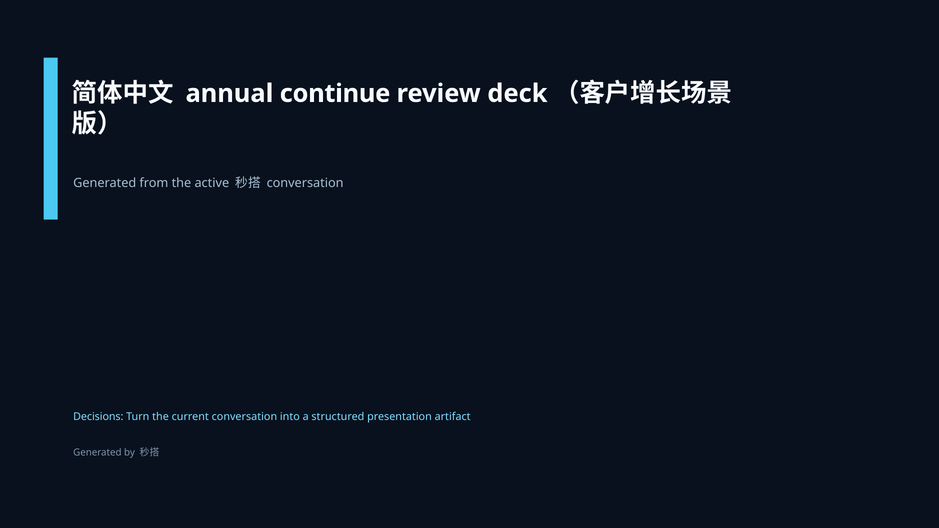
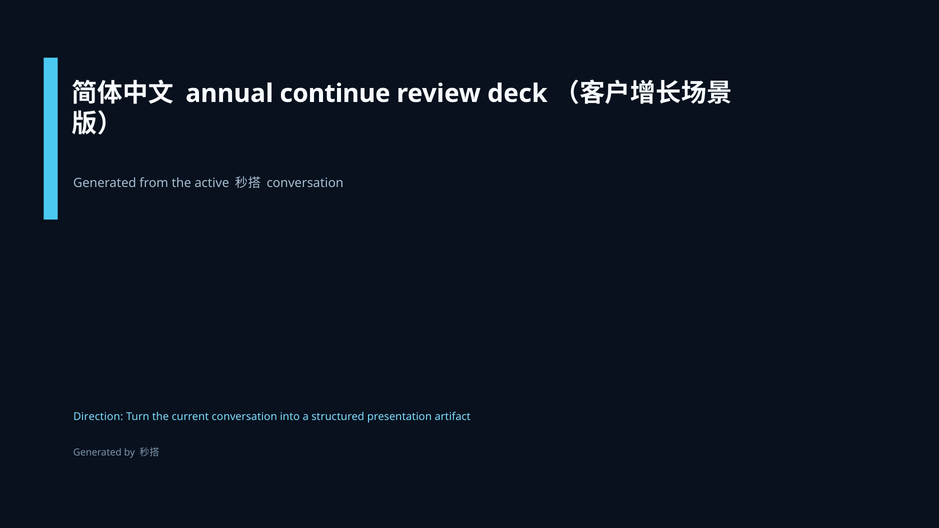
Decisions: Decisions -> Direction (98, 417)
